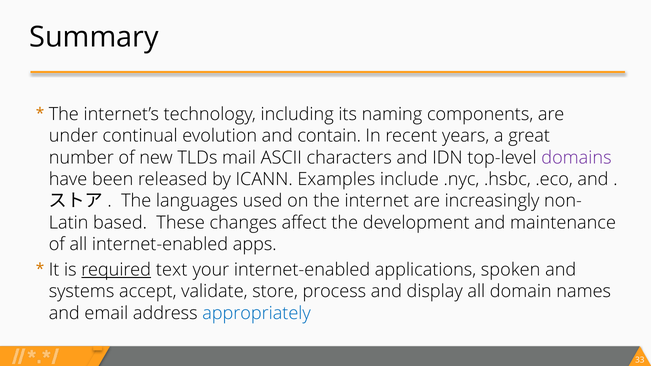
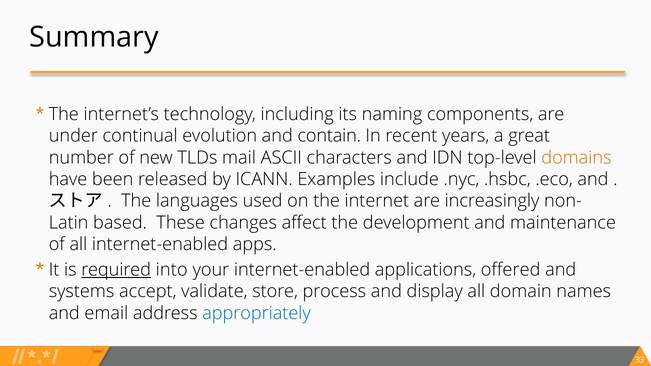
domains colour: purple -> orange (576, 158)
text: text -> into (172, 270)
spoken: spoken -> offered (511, 270)
